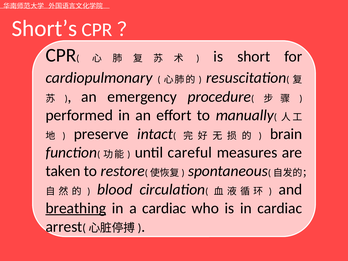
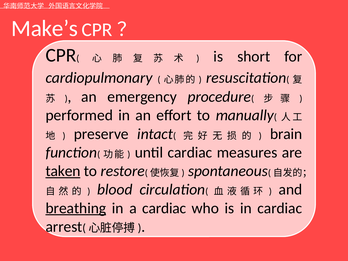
Short’s: Short’s -> Make’s (45, 28)
until careful: careful -> cardiac (190, 152)
taken underline: none -> present (63, 171)
